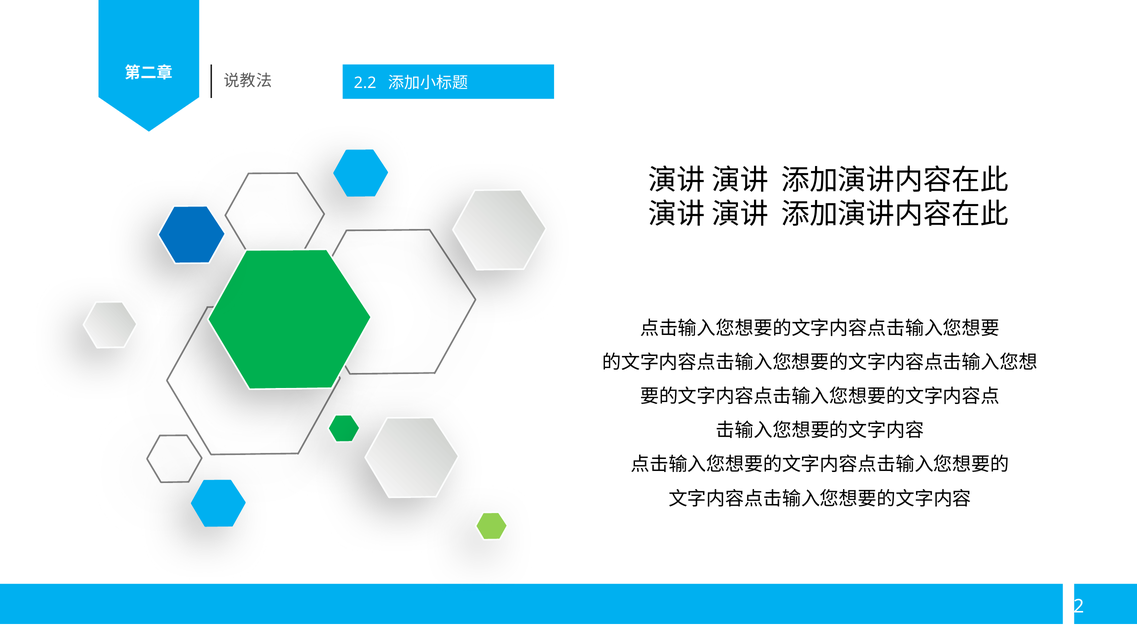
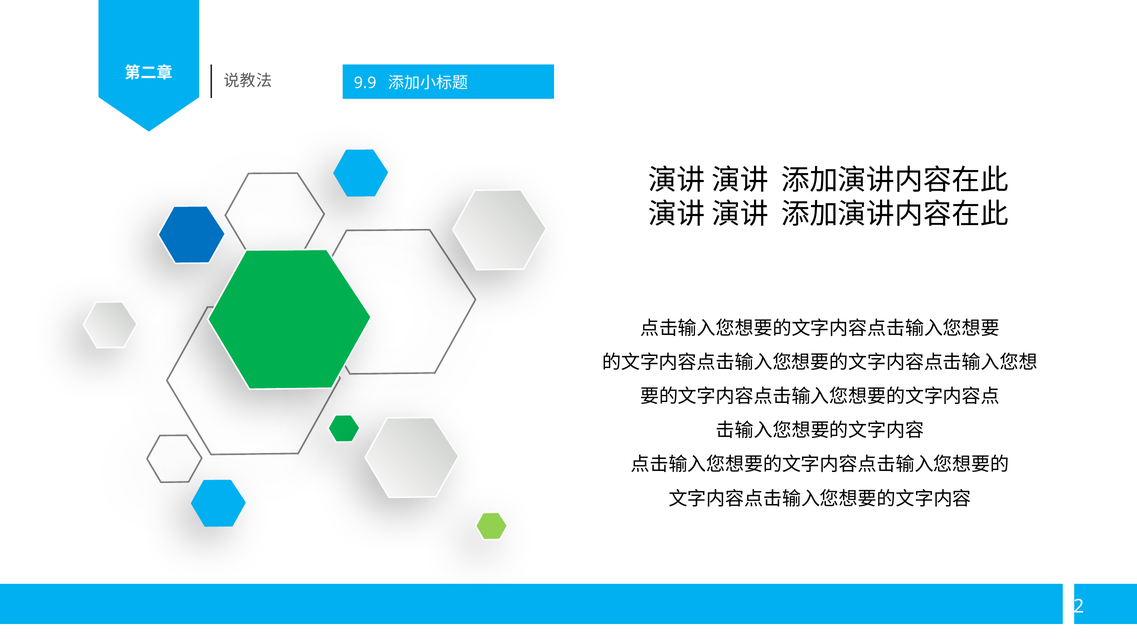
2.2: 2.2 -> 9.9 (365, 83)
